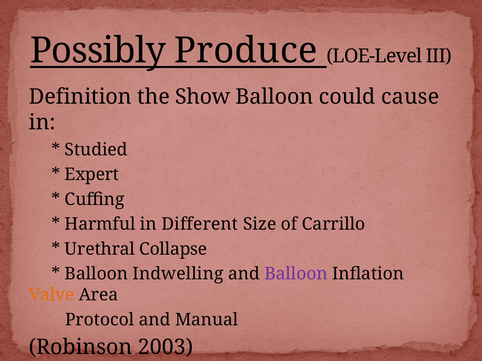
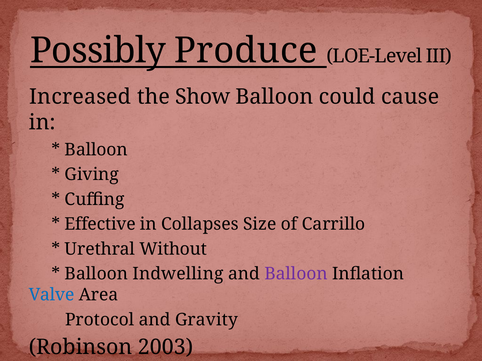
Definition: Definition -> Increased (80, 97)
Studied: Studied -> Balloon (96, 150)
Expert: Expert -> Giving (92, 175)
Harmful: Harmful -> Effective (100, 224)
Different: Different -> Collapses (200, 224)
Collapse: Collapse -> Without (173, 249)
Valve colour: orange -> blue (52, 295)
Manual: Manual -> Gravity (206, 320)
